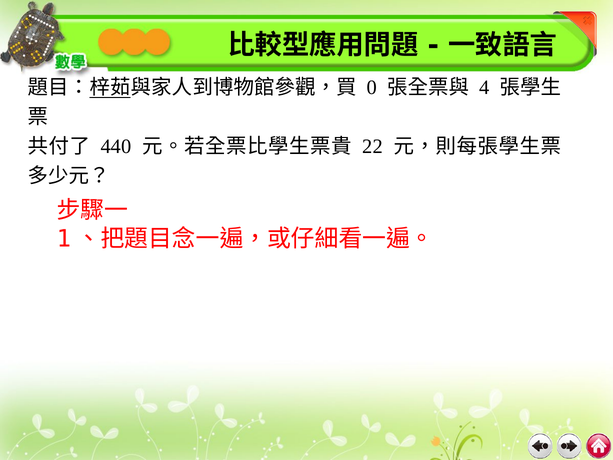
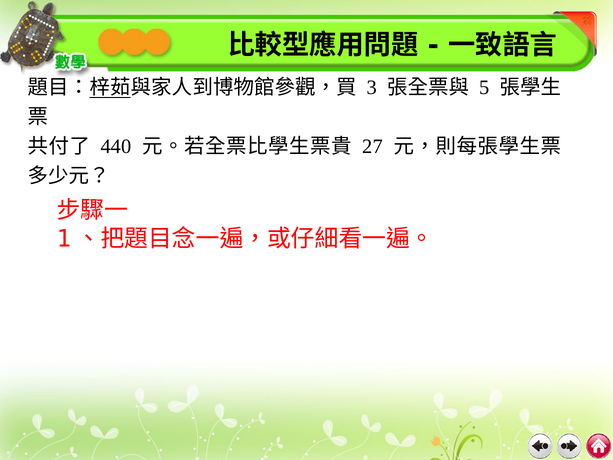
0: 0 -> 3 (372, 88)
4: 4 -> 5 (484, 88)
22: 22 -> 27 (373, 147)
